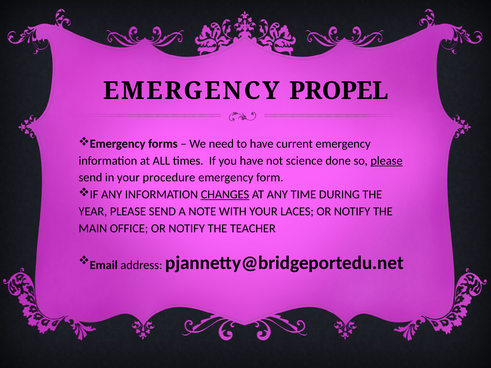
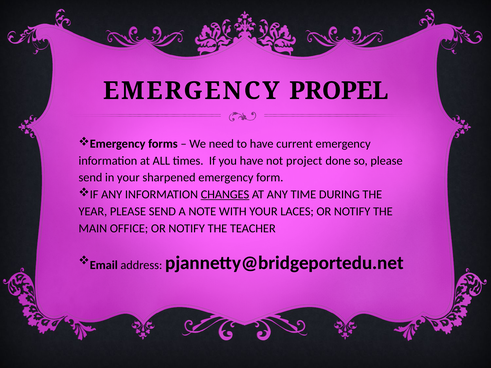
science: science -> project (304, 161)
please underline: present -> none (387, 161)
procedure: procedure -> sharpened (169, 178)
